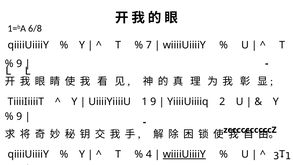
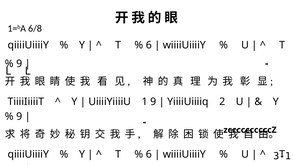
7: 7 -> 6 (149, 45)
4: 4 -> 6 (149, 154)
wiiiiUiiiiY underline: present -> none (184, 154)
